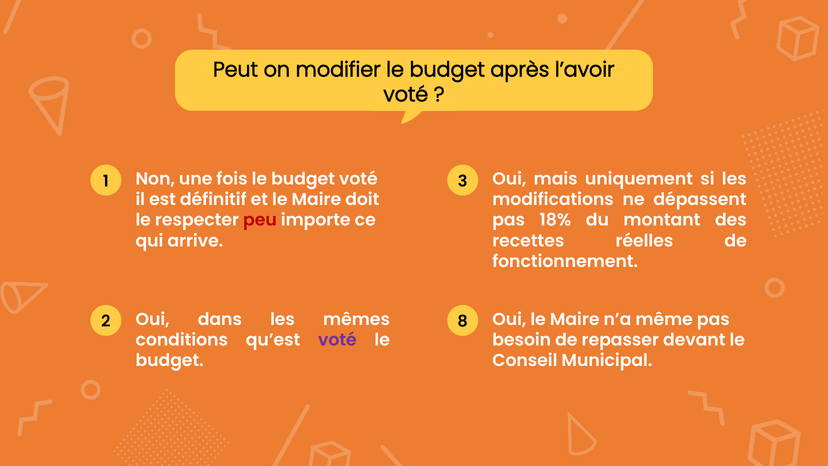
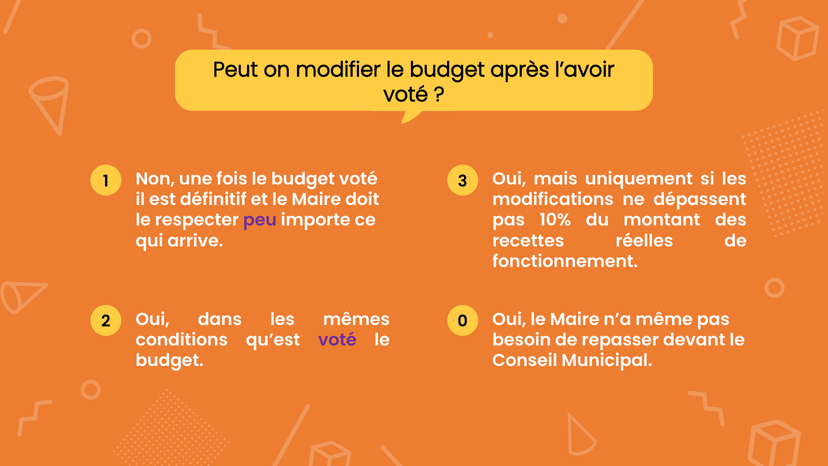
peu colour: red -> purple (260, 220)
18%: 18% -> 10% (555, 220)
8: 8 -> 0 (463, 321)
